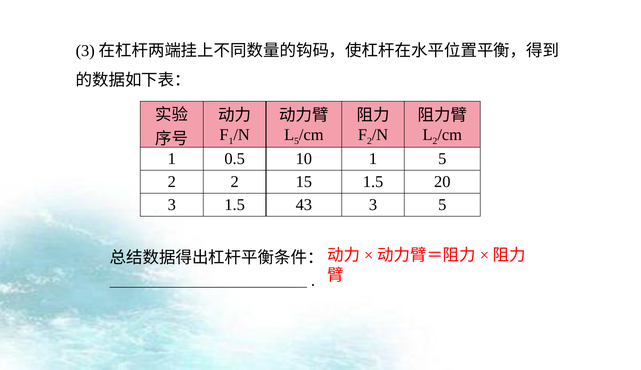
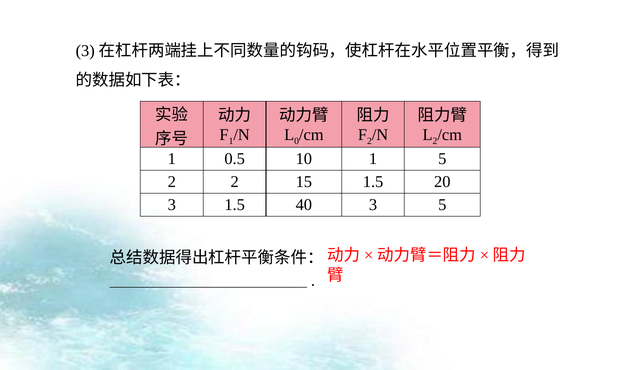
5: 5 -> 0 (297, 141)
43: 43 -> 40 (304, 205)
